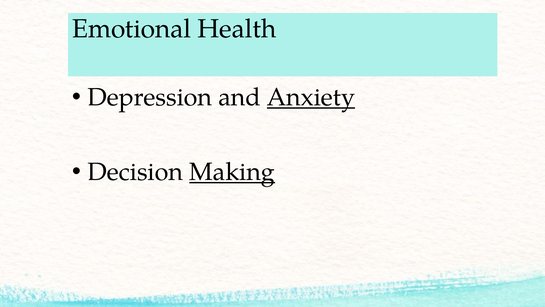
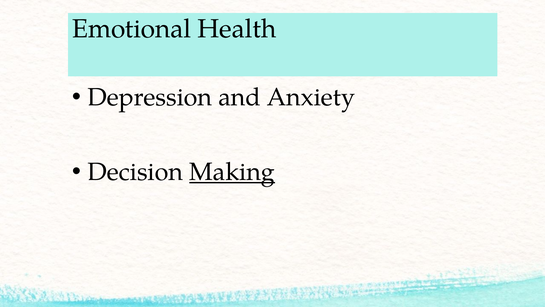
Anxiety underline: present -> none (311, 97)
